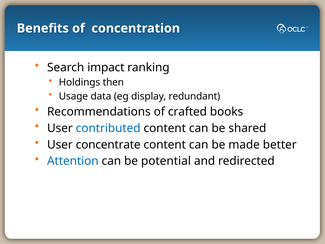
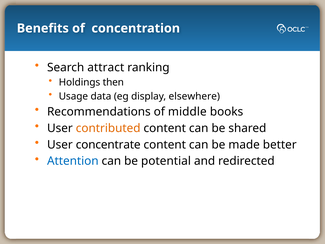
impact: impact -> attract (106, 67)
redundant: redundant -> elsewhere (194, 96)
crafted: crafted -> middle (187, 112)
contributed colour: blue -> orange (108, 128)
